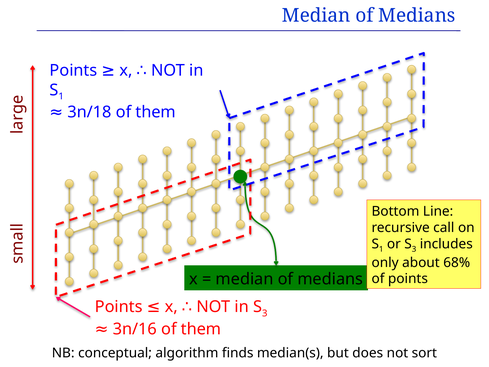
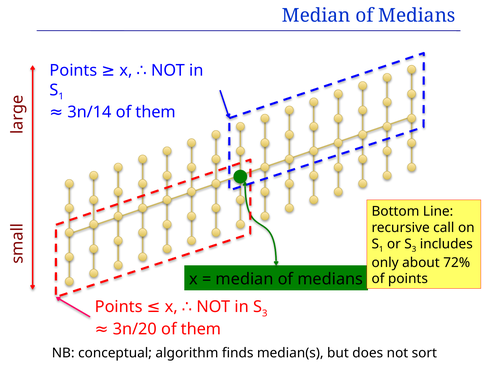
3n/18: 3n/18 -> 3n/14 (90, 112)
68%: 68% -> 72% (457, 262)
3n/16: 3n/16 -> 3n/20 (135, 329)
